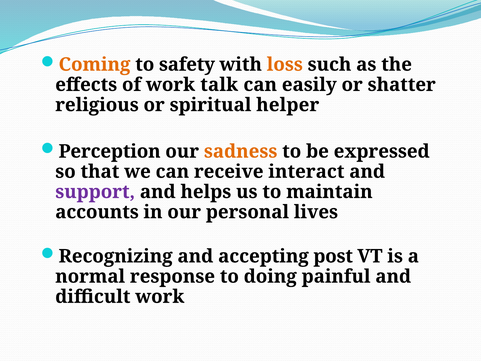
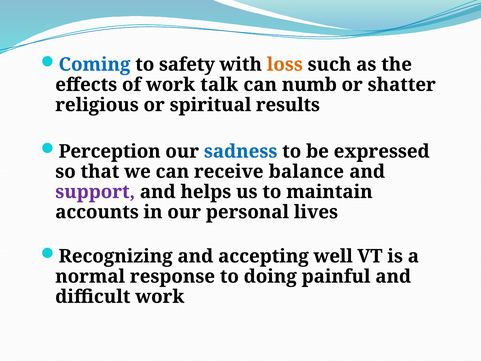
Coming colour: orange -> blue (95, 64)
easily: easily -> numb (309, 85)
helper: helper -> results (288, 105)
sadness colour: orange -> blue (241, 151)
interact: interact -> balance (306, 172)
post: post -> well (333, 256)
